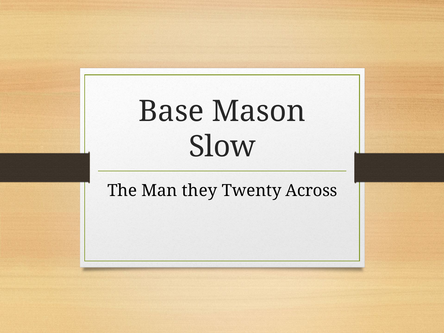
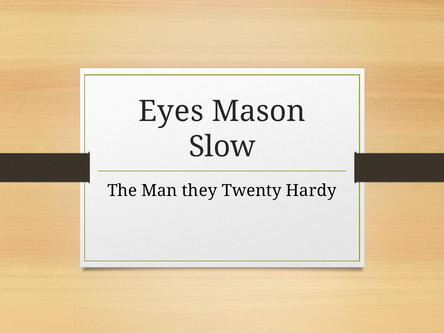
Base: Base -> Eyes (171, 111)
Across: Across -> Hardy (311, 191)
